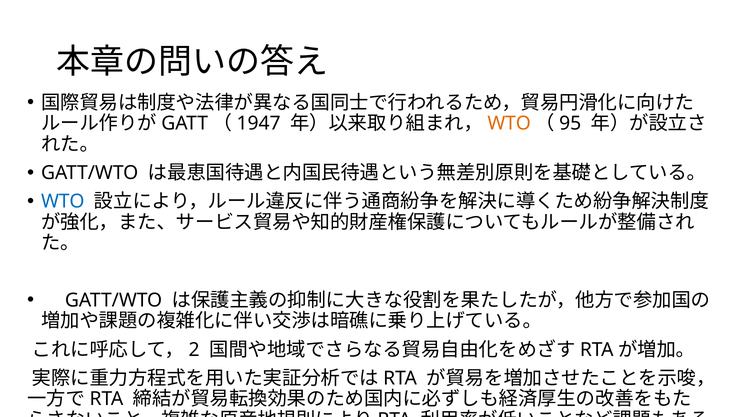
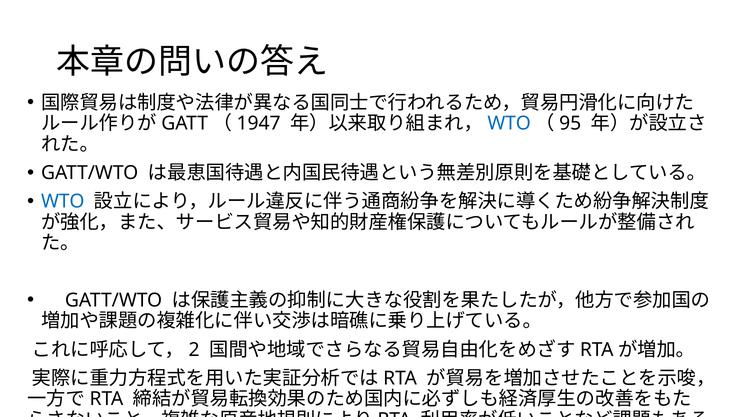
WTO colour: orange -> blue (509, 123)
